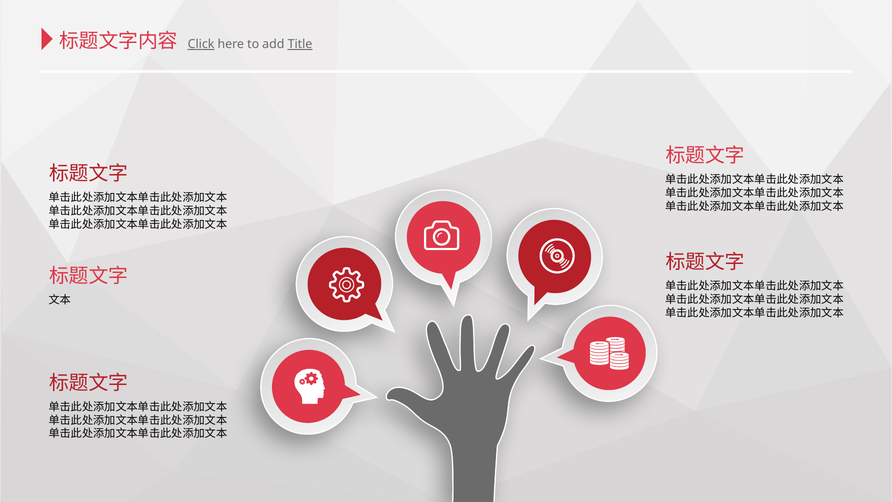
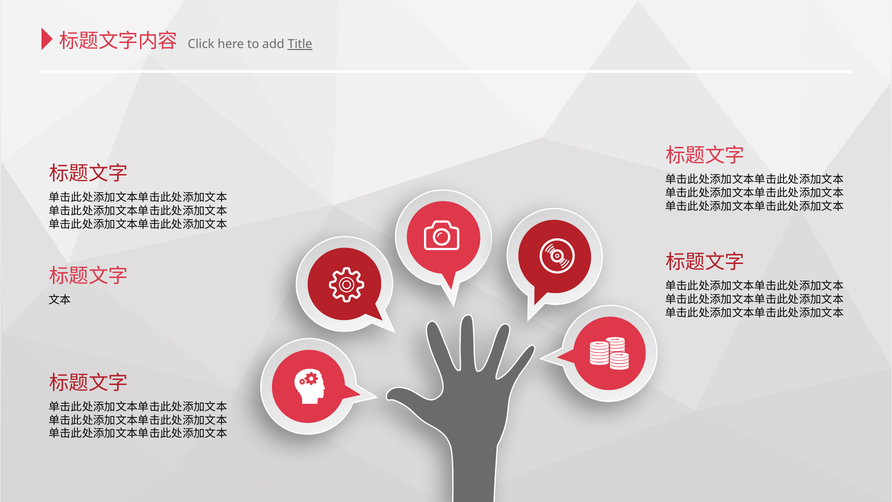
Click underline: present -> none (201, 44)
